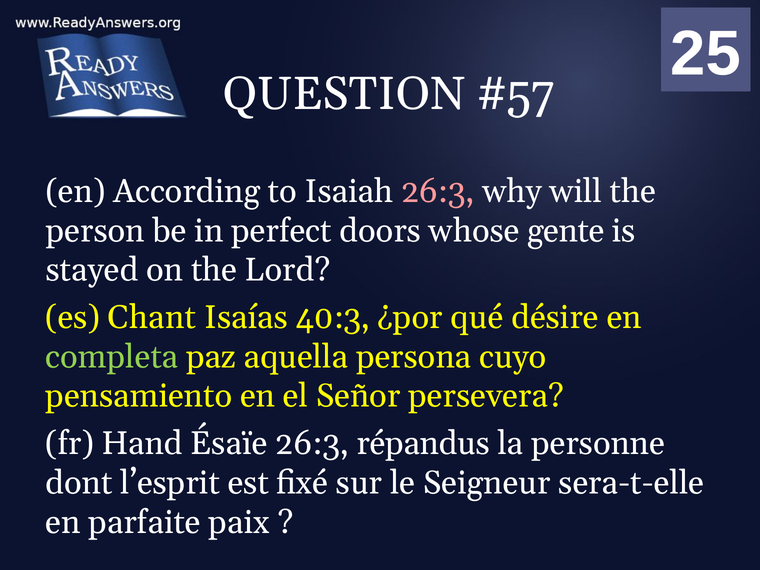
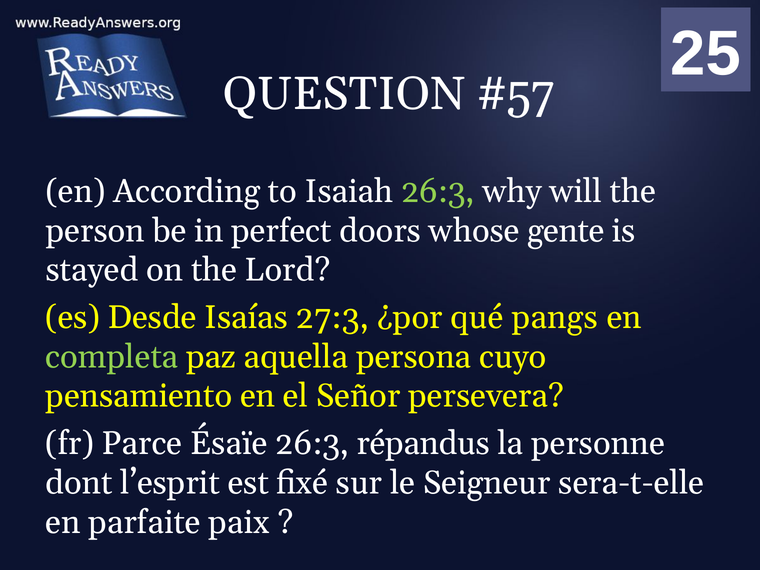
26:3 colour: pink -> light green (438, 191)
Chant: Chant -> Desde (152, 318)
40:3: 40:3 -> 27:3 (332, 318)
désire: désire -> pangs (555, 318)
Hand: Hand -> Parce (142, 444)
